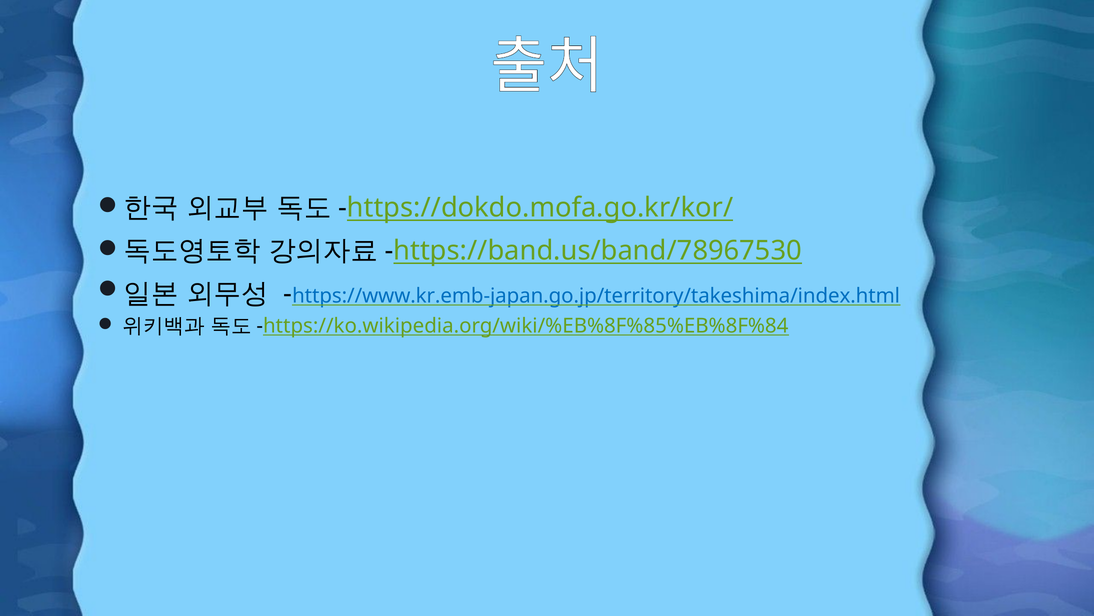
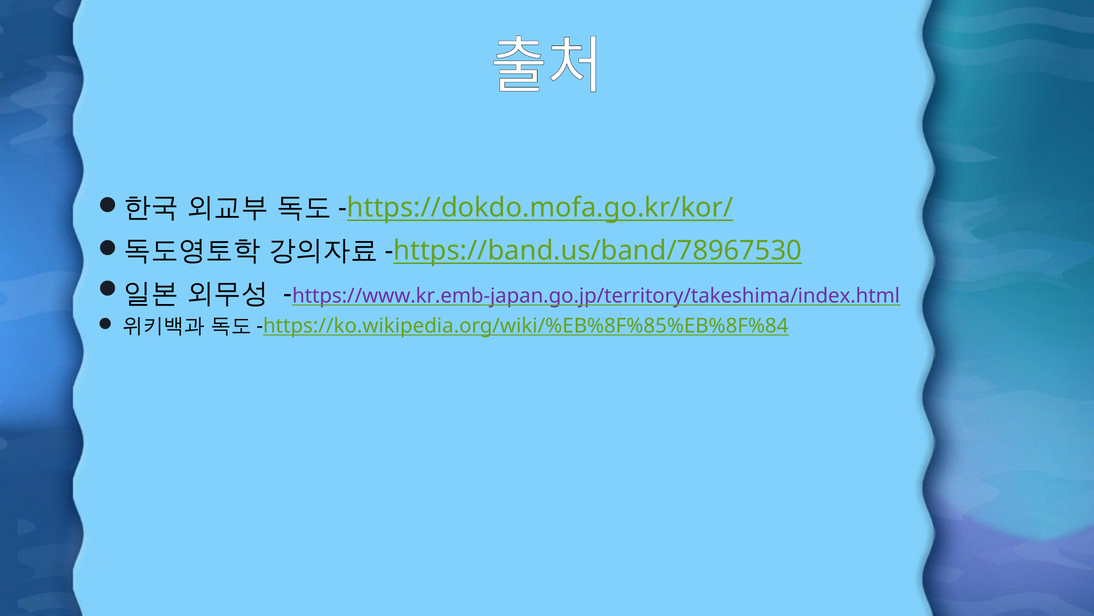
https://www.kr.emb-japan.go.jp/territory/takeshima/index.html colour: blue -> purple (596, 296)
